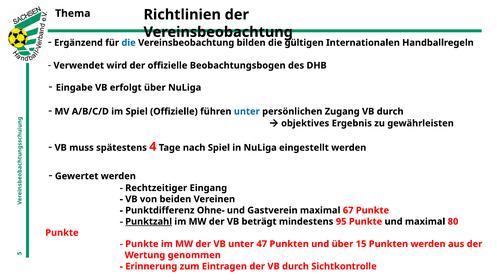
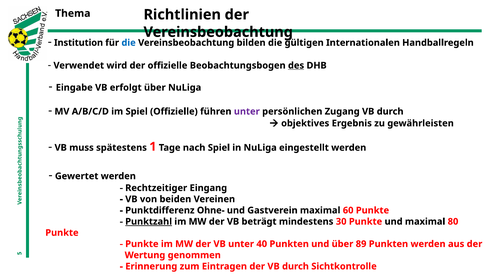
Ergänzend: Ergänzend -> Institution (79, 43)
des underline: none -> present (296, 65)
unter colour: blue -> purple (247, 111)
4: 4 -> 1 (153, 146)
67: 67 -> 60 (348, 210)
95: 95 -> 30 (341, 221)
47: 47 -> 40 (262, 244)
15: 15 -> 89 (361, 244)
